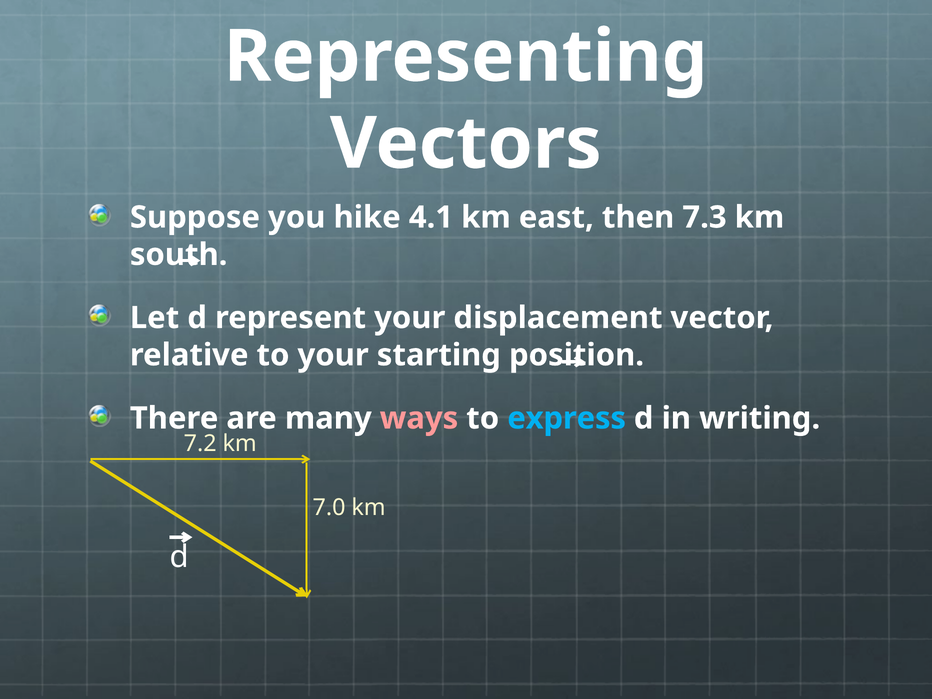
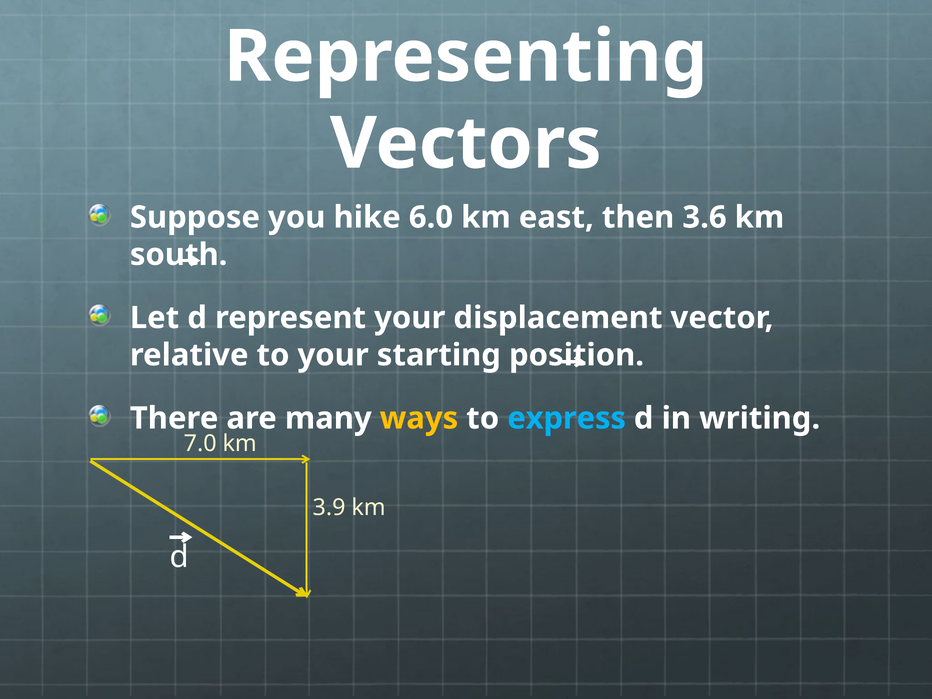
4.1: 4.1 -> 6.0 (431, 217)
7.3: 7.3 -> 3.6 (705, 217)
ways colour: pink -> yellow (419, 418)
7.2: 7.2 -> 7.0 (200, 443)
7.0: 7.0 -> 3.9 (329, 508)
